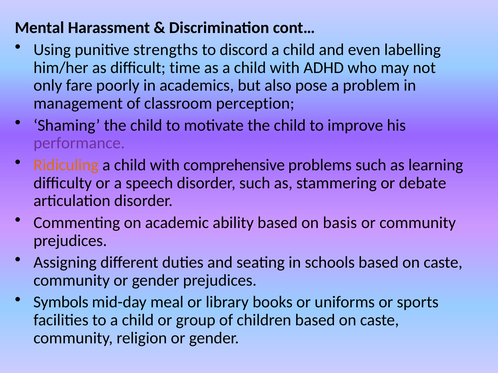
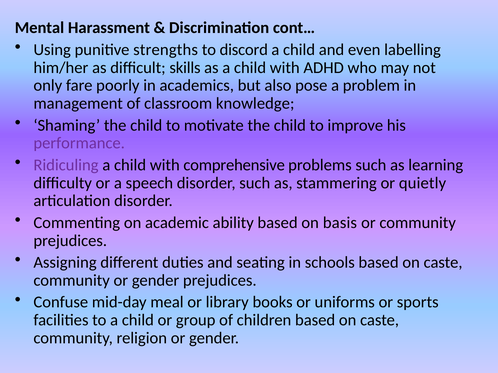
time: time -> skills (185, 68)
perception: perception -> knowledge (255, 103)
Ridiculing colour: orange -> purple (66, 165)
debate: debate -> quietly (422, 183)
Symbols: Symbols -> Confuse (61, 303)
